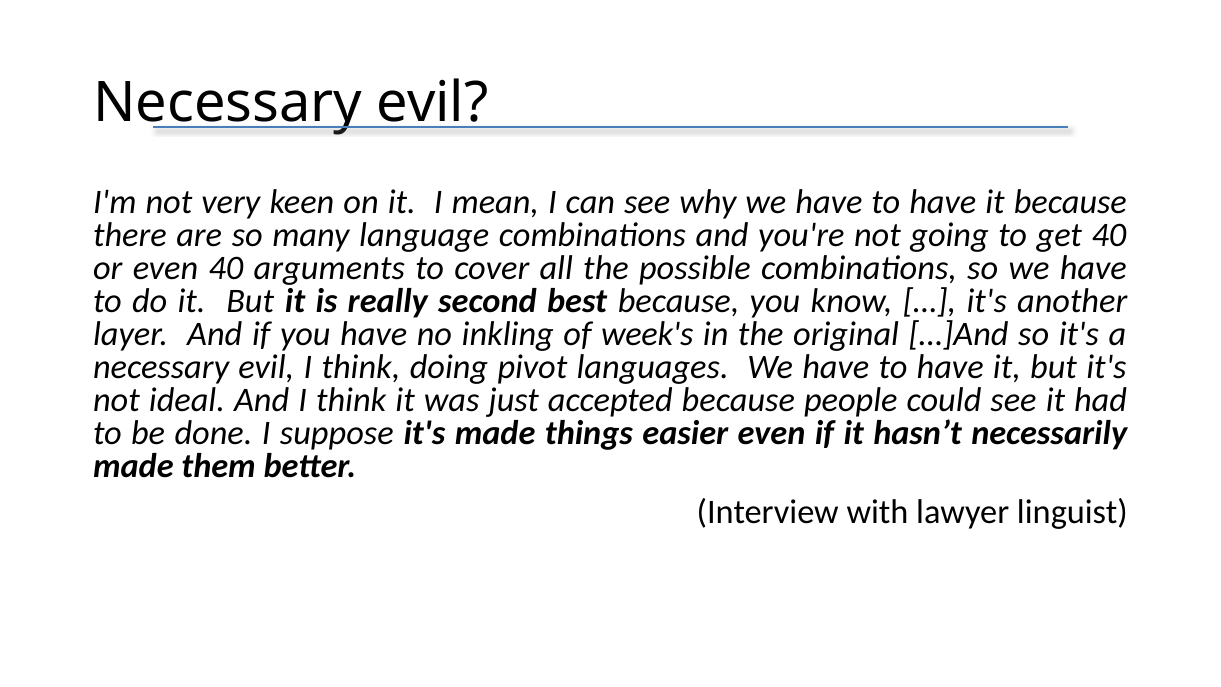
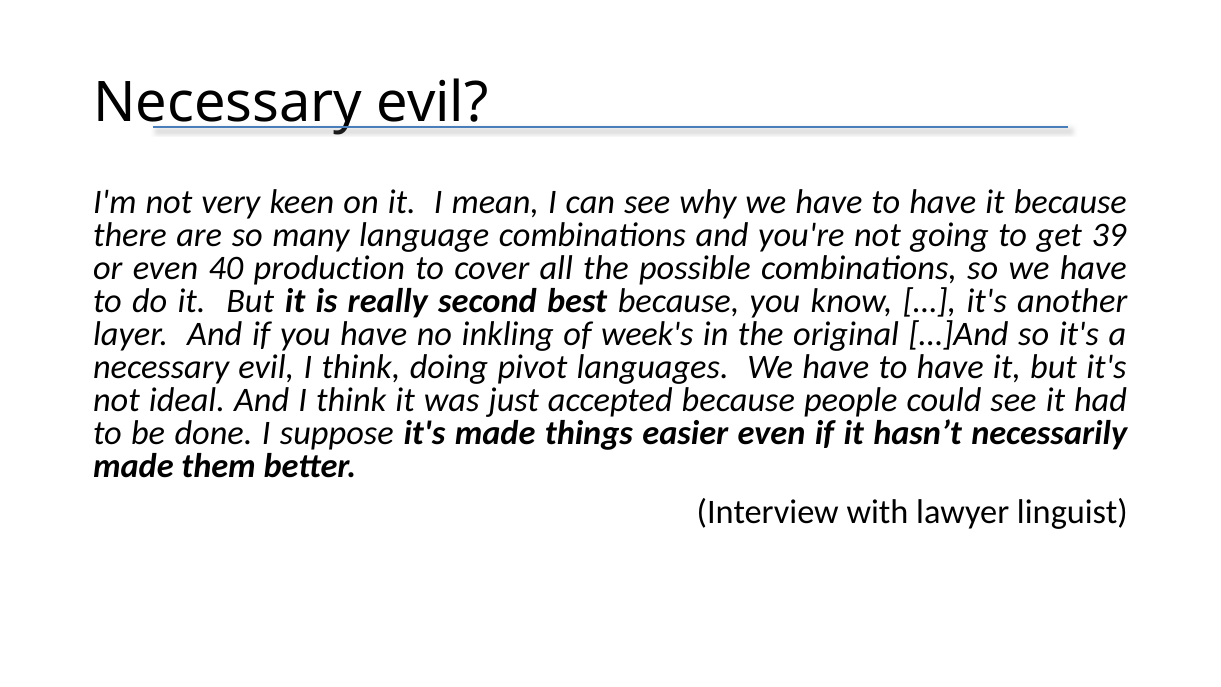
get 40: 40 -> 39 (1109, 235)
arguments: arguments -> production (329, 268)
